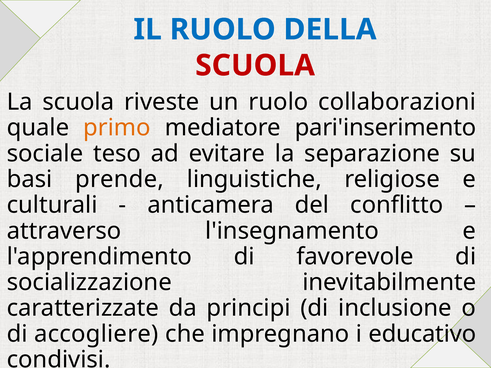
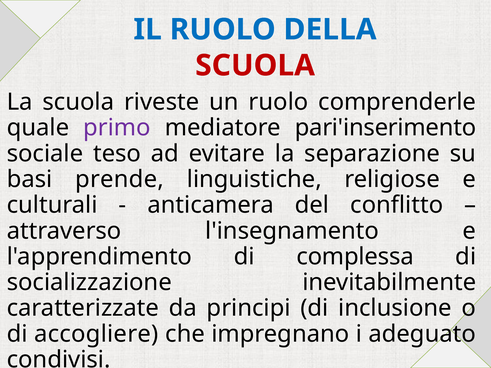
collaborazioni: collaborazioni -> comprenderle (397, 102)
primo colour: orange -> purple (117, 128)
favorevole: favorevole -> complessa (355, 257)
educativo: educativo -> adeguato (422, 334)
